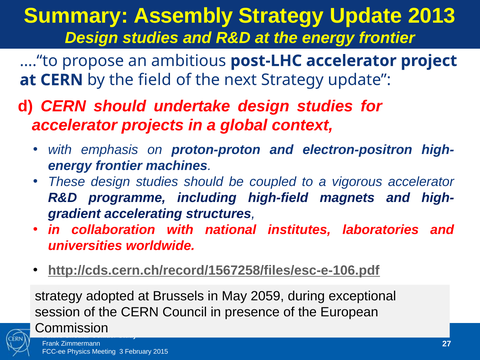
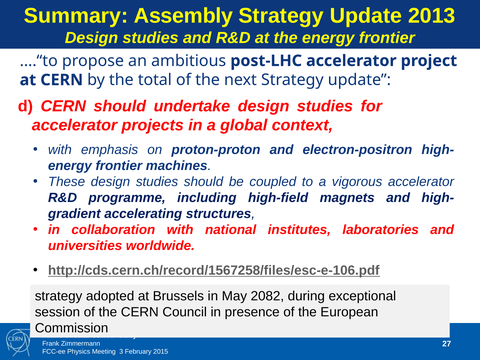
field: field -> total (155, 80)
2059: 2059 -> 2082 (267, 296)
